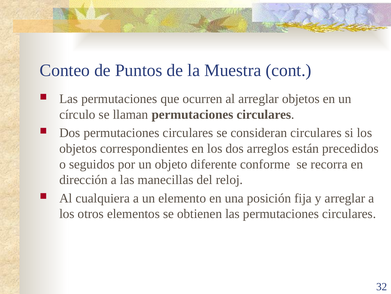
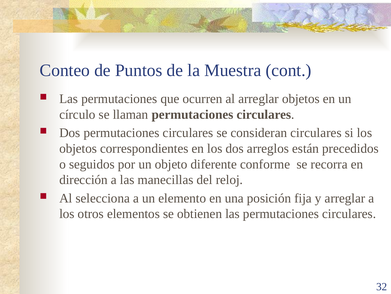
cualquiera: cualquiera -> selecciona (103, 198)
